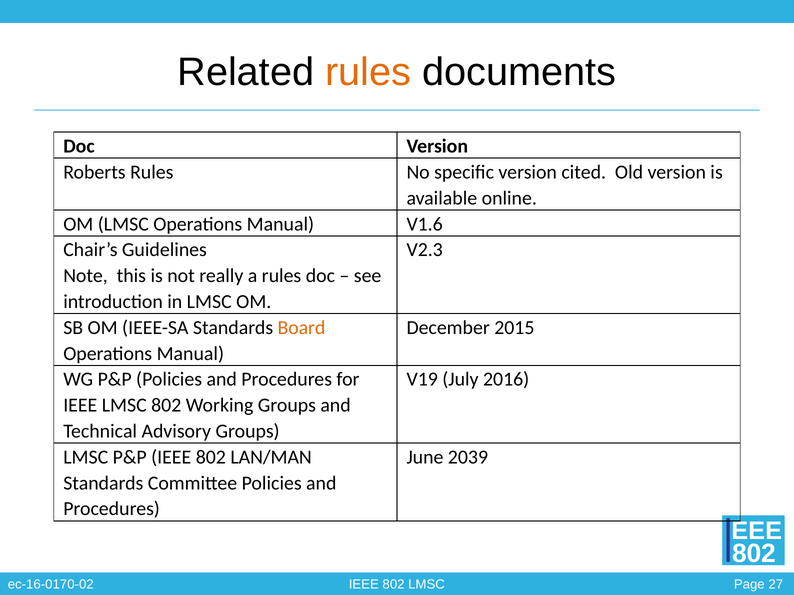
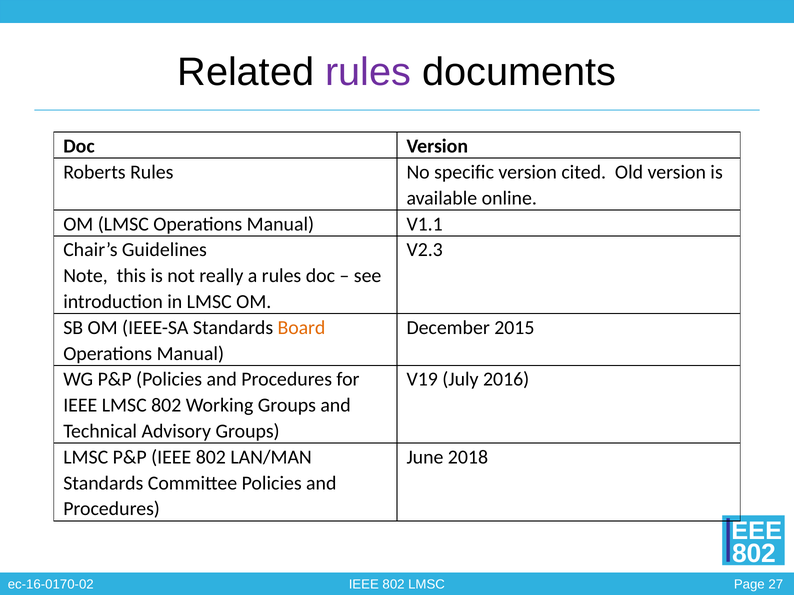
rules colour: orange -> purple (368, 72)
V1.6: V1.6 -> V1.1 (425, 224)
2039: 2039 -> 2018 (468, 458)
